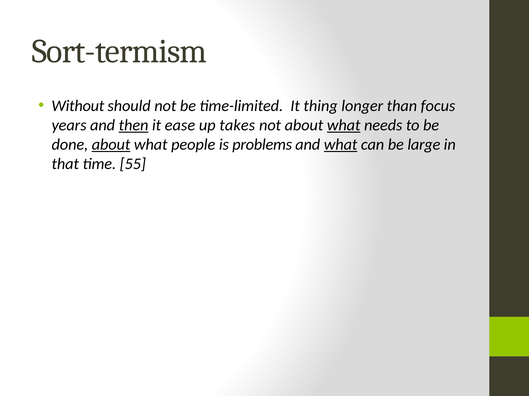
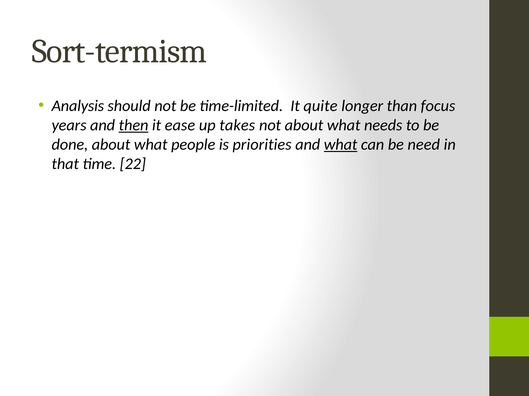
Without: Without -> Analysis (78, 106)
thing: thing -> quite (321, 106)
what underline: present -> none (344, 125)
about underline: present -> none (111, 145)
problems: problems -> priorities (262, 145)
large: large -> need (424, 145)
55: 55 -> 22 (133, 164)
